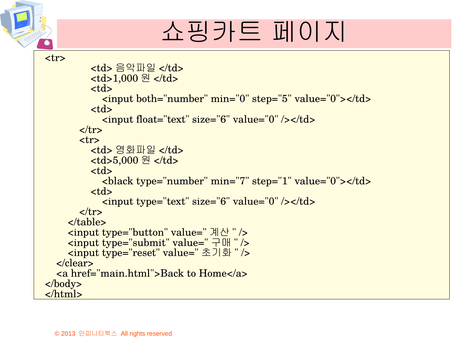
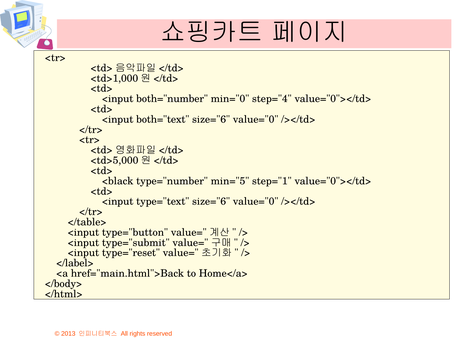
step="5: step="5 -> step="4 (272, 99)
float="text: float="text -> both="text (163, 119)
min="7: min="7 -> min="5 (230, 181)
</clear>: </clear> -> </label> (75, 263)
